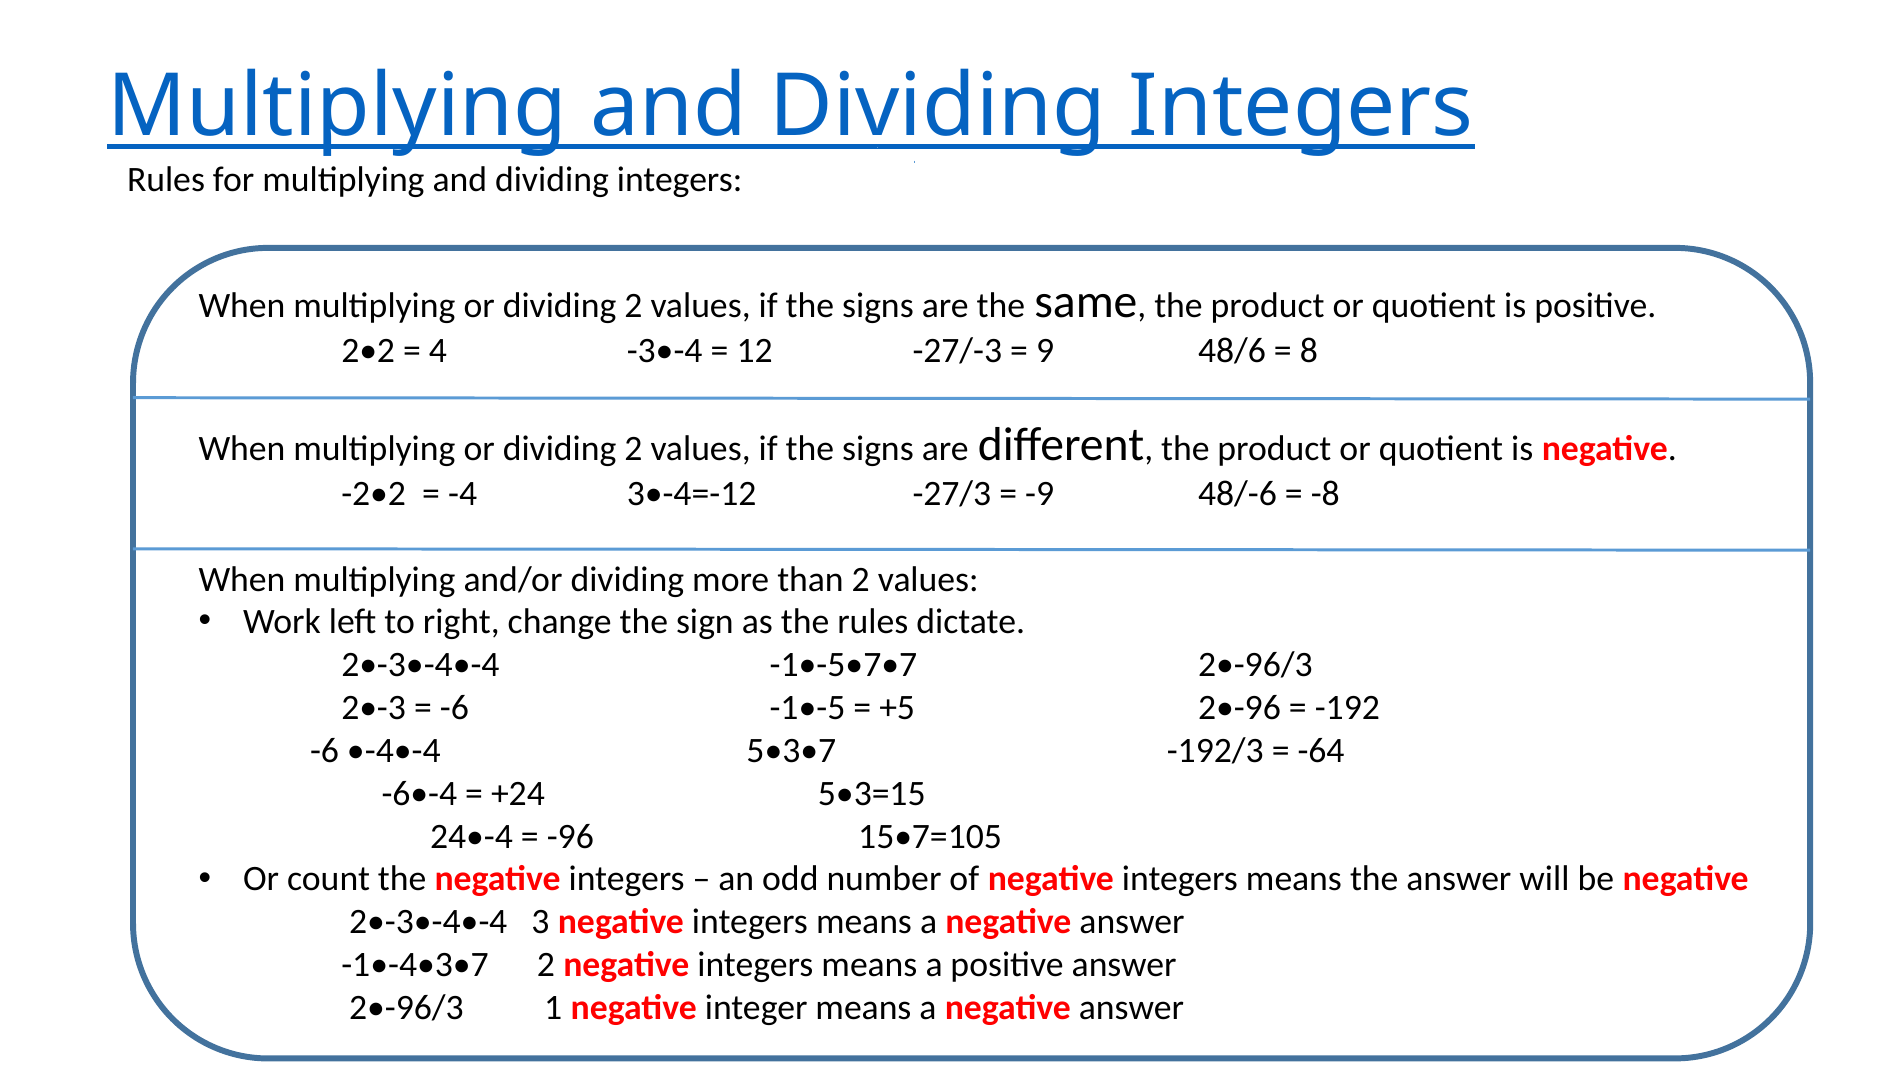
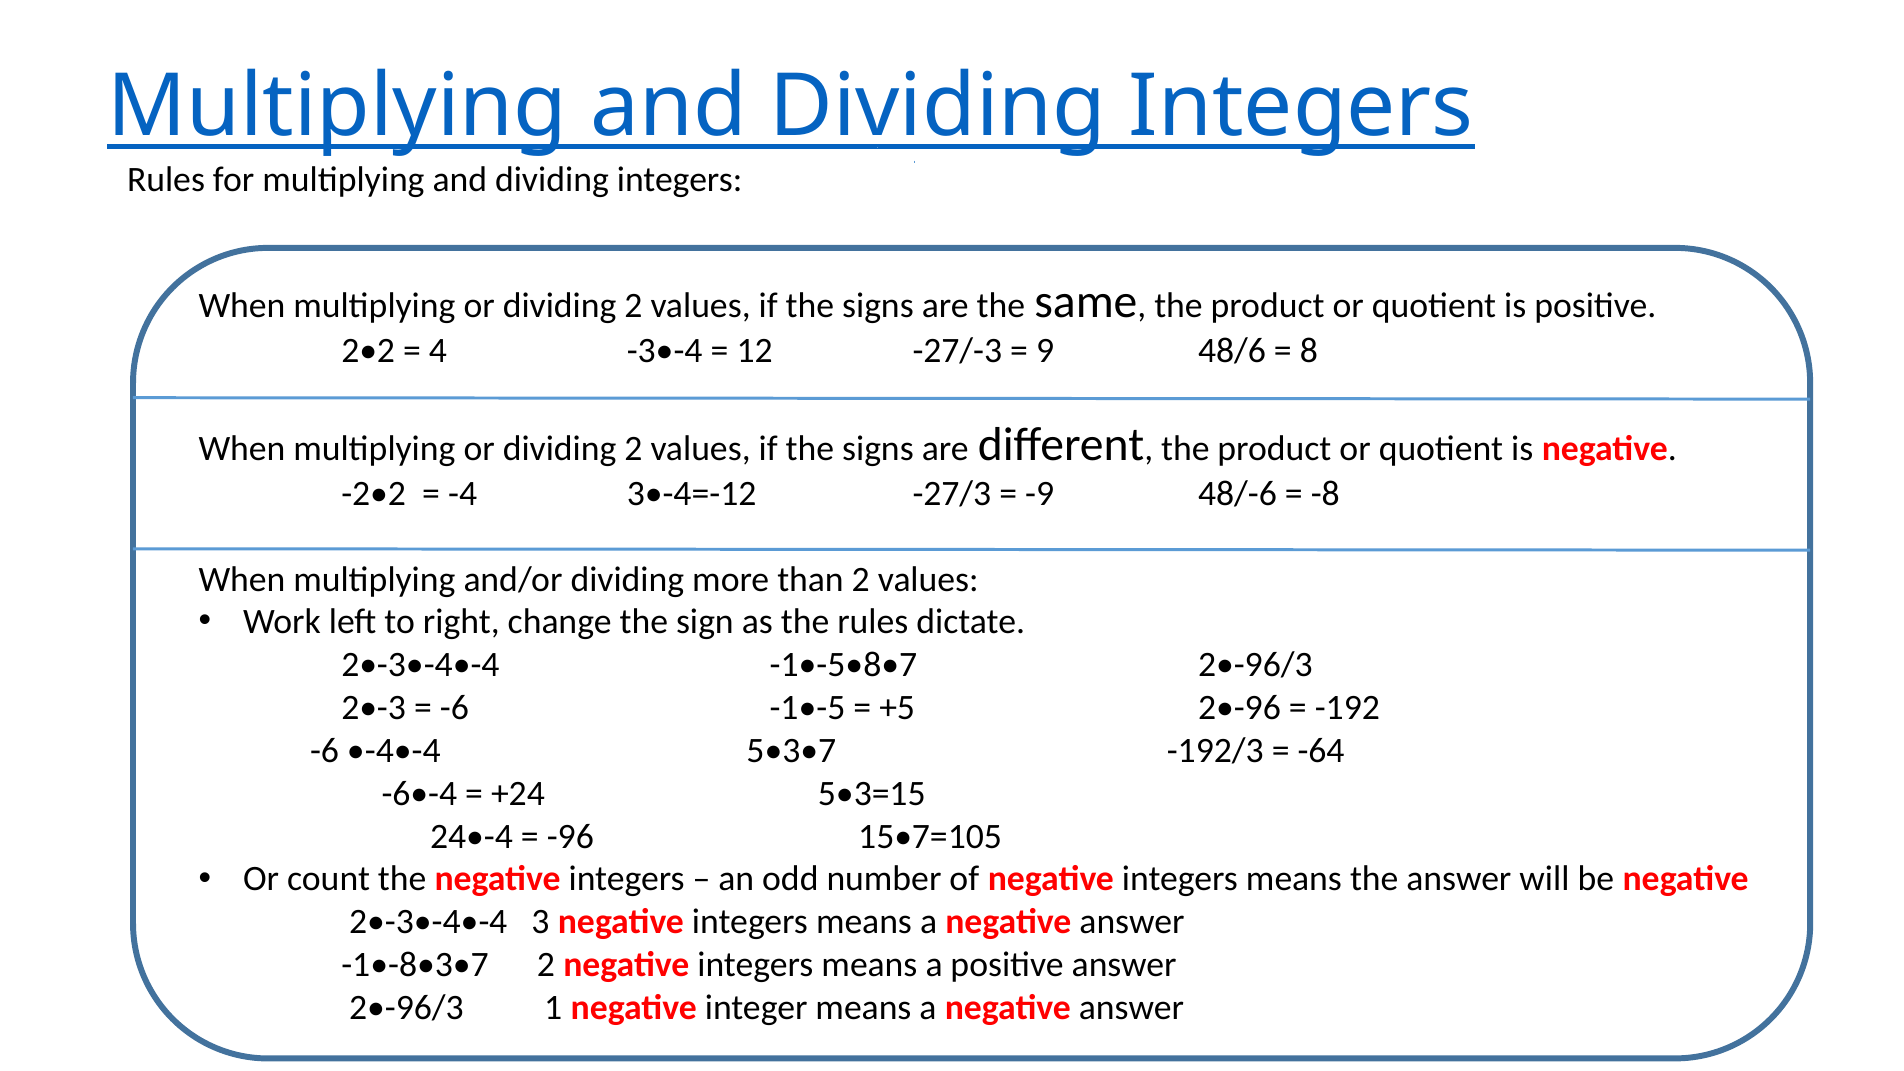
-1•-5•7•7: -1•-5•7•7 -> -1•-5•8•7 (843, 665)
-1•-4•3•7: -1•-4•3•7 -> -1•-8•3•7 (415, 965)
